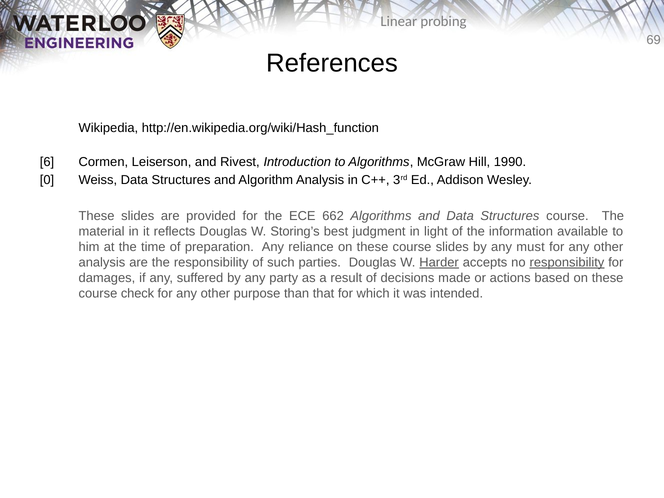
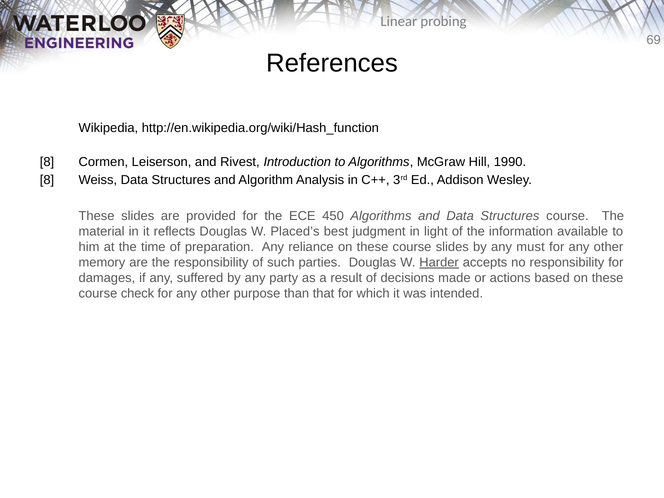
6: 6 -> 8 (47, 162)
0: 0 -> 8 (47, 180)
662: 662 -> 450 (333, 216)
Storing’s: Storing’s -> Placed’s (295, 232)
analysis: analysis -> memory (102, 263)
responsibility underline: present -> none (567, 263)
